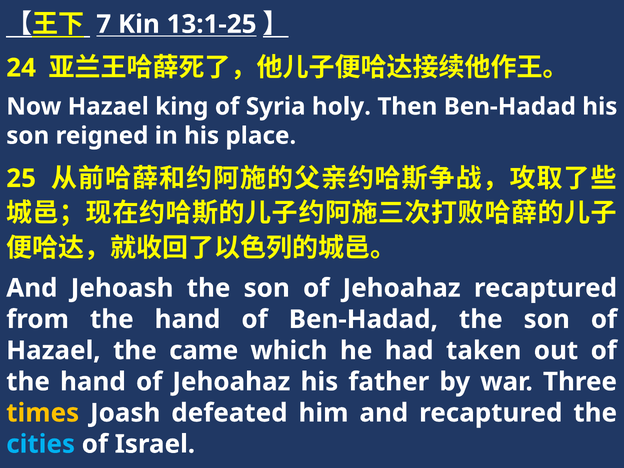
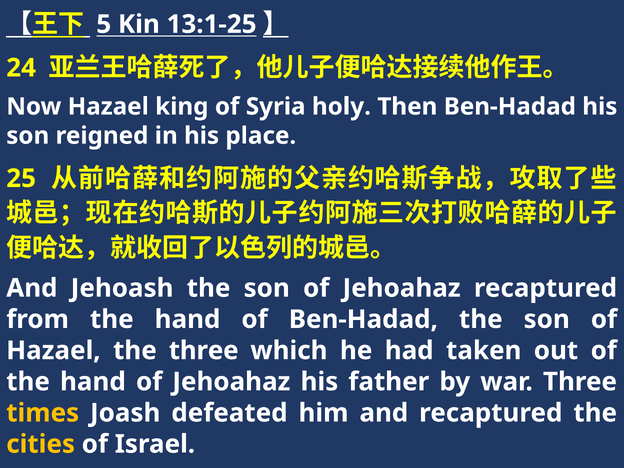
7: 7 -> 5 (104, 24)
the came: came -> three (204, 351)
cities colour: light blue -> yellow (41, 444)
